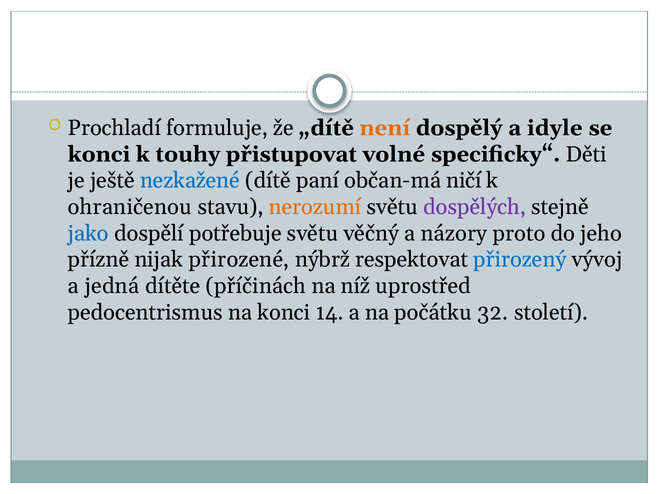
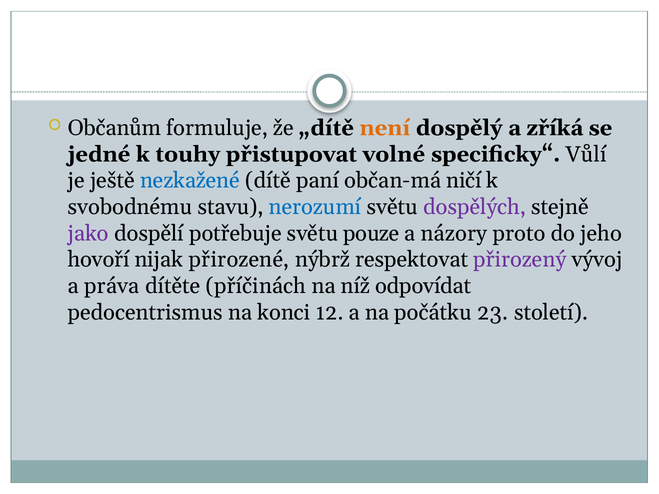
Prochladí: Prochladí -> Občanům (114, 128)
idyle: idyle -> zříká (555, 128)
konci: konci -> jedné (99, 154)
Děti: Děti -> Vůlí (586, 154)
ohraničenou: ohraničenou -> svobodnému (130, 207)
nerozumí colour: orange -> blue (315, 207)
jako colour: blue -> purple (88, 233)
věčný: věčný -> pouze (371, 233)
přízně: přízně -> hovoří (99, 260)
přirozený colour: blue -> purple (520, 260)
jedná: jedná -> práva (112, 286)
uprostřed: uprostřed -> odpovídat (423, 286)
14: 14 -> 12 (330, 313)
32: 32 -> 23 (493, 313)
